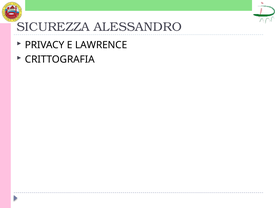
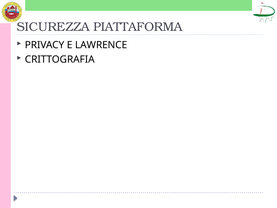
ALESSANDRO: ALESSANDRO -> PIATTAFORMA (138, 27)
